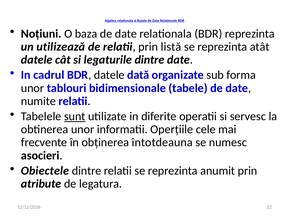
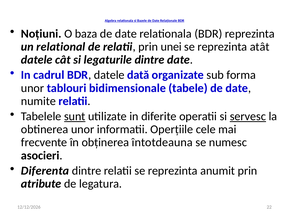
utilizează: utilizează -> relational (61, 47)
listă: listă -> unei (171, 47)
servesc underline: none -> present (248, 116)
Obiectele: Obiectele -> Diferenta (45, 171)
